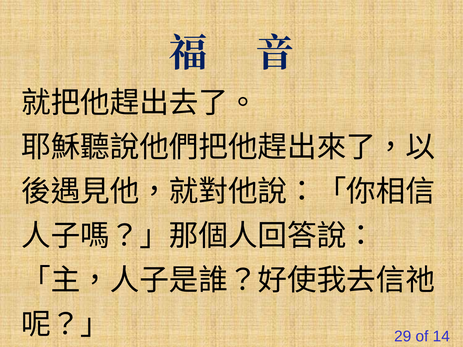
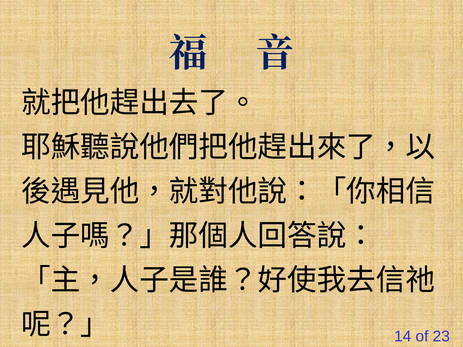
29: 29 -> 14 (403, 337)
14: 14 -> 23 (441, 337)
